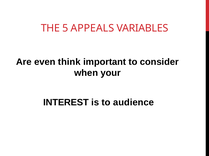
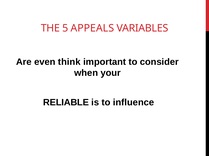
INTEREST: INTEREST -> RELIABLE (66, 103)
audience: audience -> influence (134, 103)
